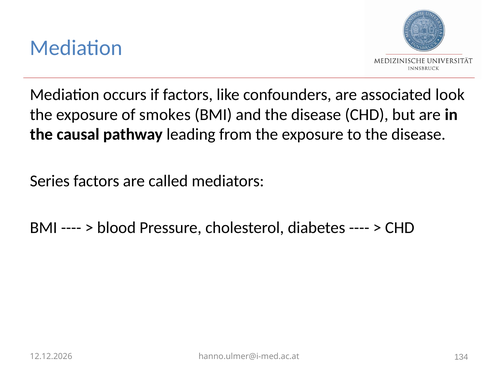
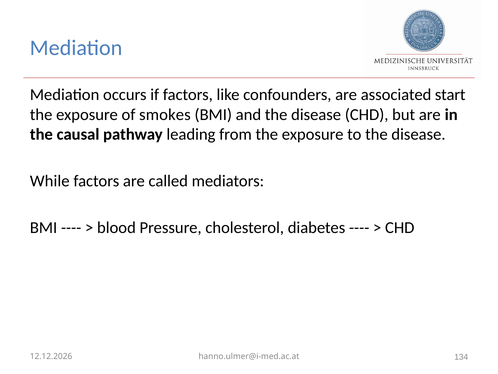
look: look -> start (450, 94)
Series: Series -> While (50, 181)
